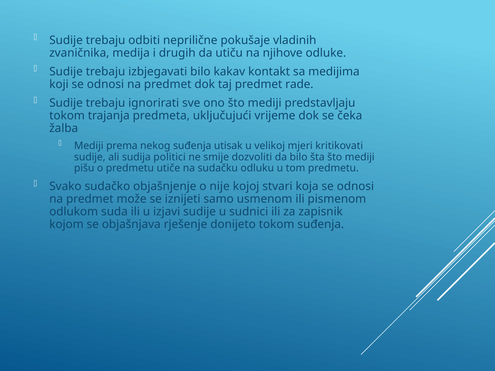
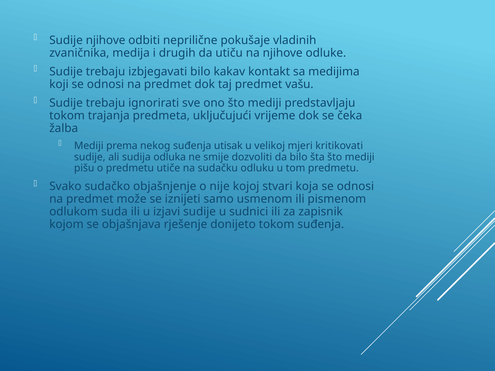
trebaju: trebaju -> njihove (106, 40)
rade: rade -> vašu (299, 84)
politici: politici -> odluka (170, 157)
